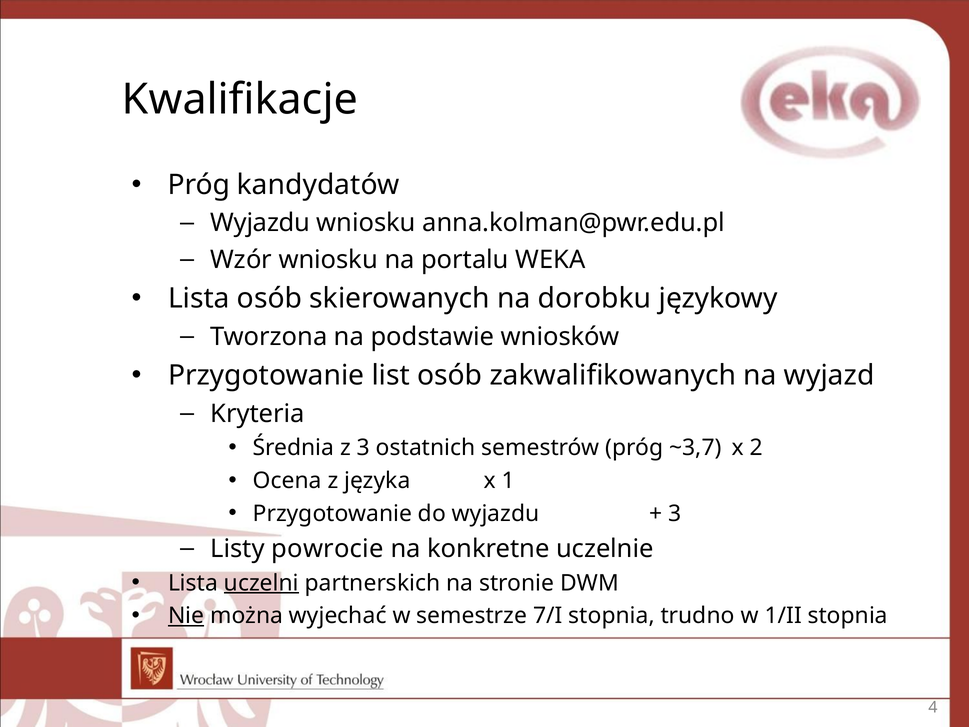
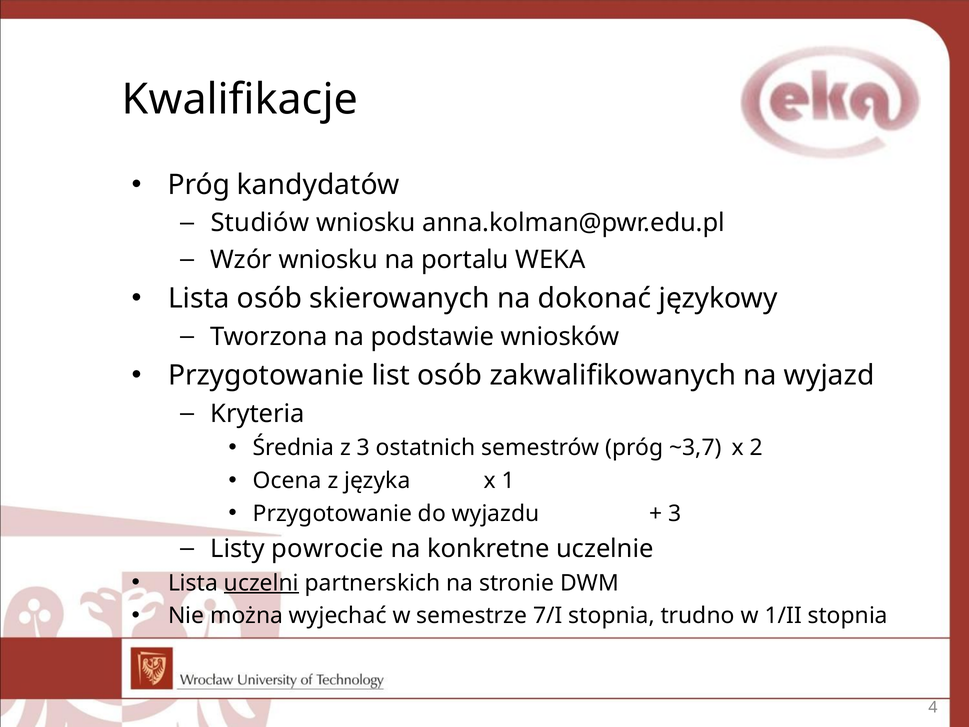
Wyjazdu: Wyjazdu -> Studiów (260, 223)
dorobku: dorobku -> dokonać (595, 299)
Nie underline: present -> none (186, 616)
